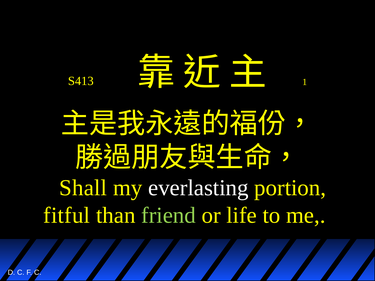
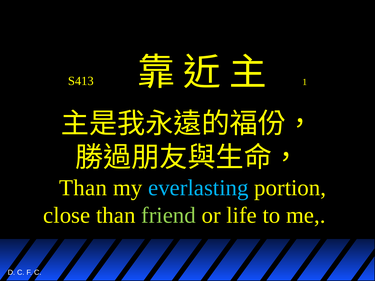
Shall: Shall -> Than (83, 188)
everlasting colour: white -> light blue (198, 188)
fitful: fitful -> close (67, 216)
